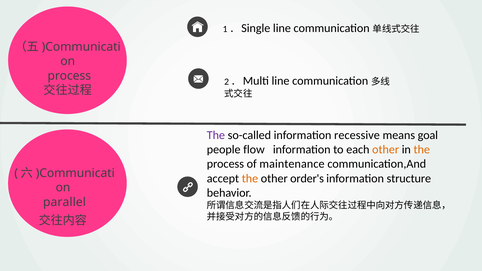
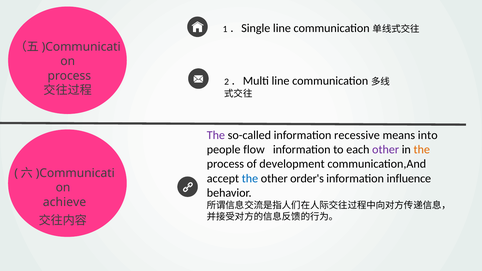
goal: goal -> into (428, 135)
other colour: orange -> purple (386, 150)
maintenance: maintenance -> development (292, 164)
the colour: orange -> blue (250, 178)
structure: structure -> influence (409, 178)
parallel: parallel -> achieve (65, 202)
